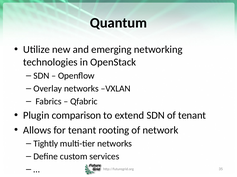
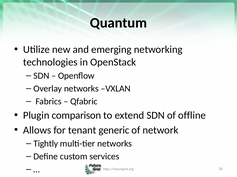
of tenant: tenant -> offline (192, 116)
rooting: rooting -> generic (114, 131)
